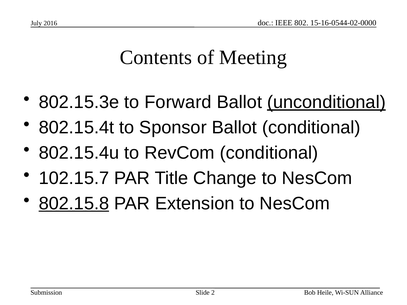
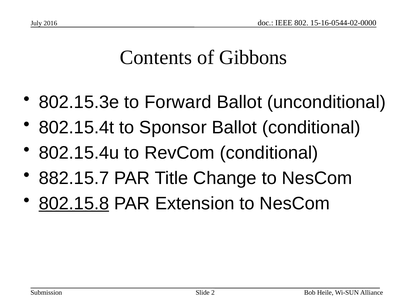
Meeting: Meeting -> Gibbons (253, 57)
unconditional underline: present -> none (326, 102)
102.15.7: 102.15.7 -> 882.15.7 (74, 178)
